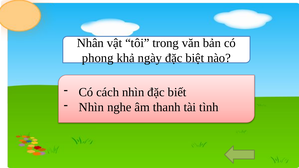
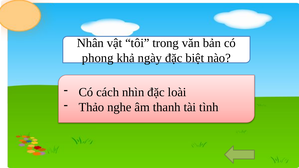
biết: biết -> loài (177, 92)
Nhìn: Nhìn -> Thảo (91, 107)
